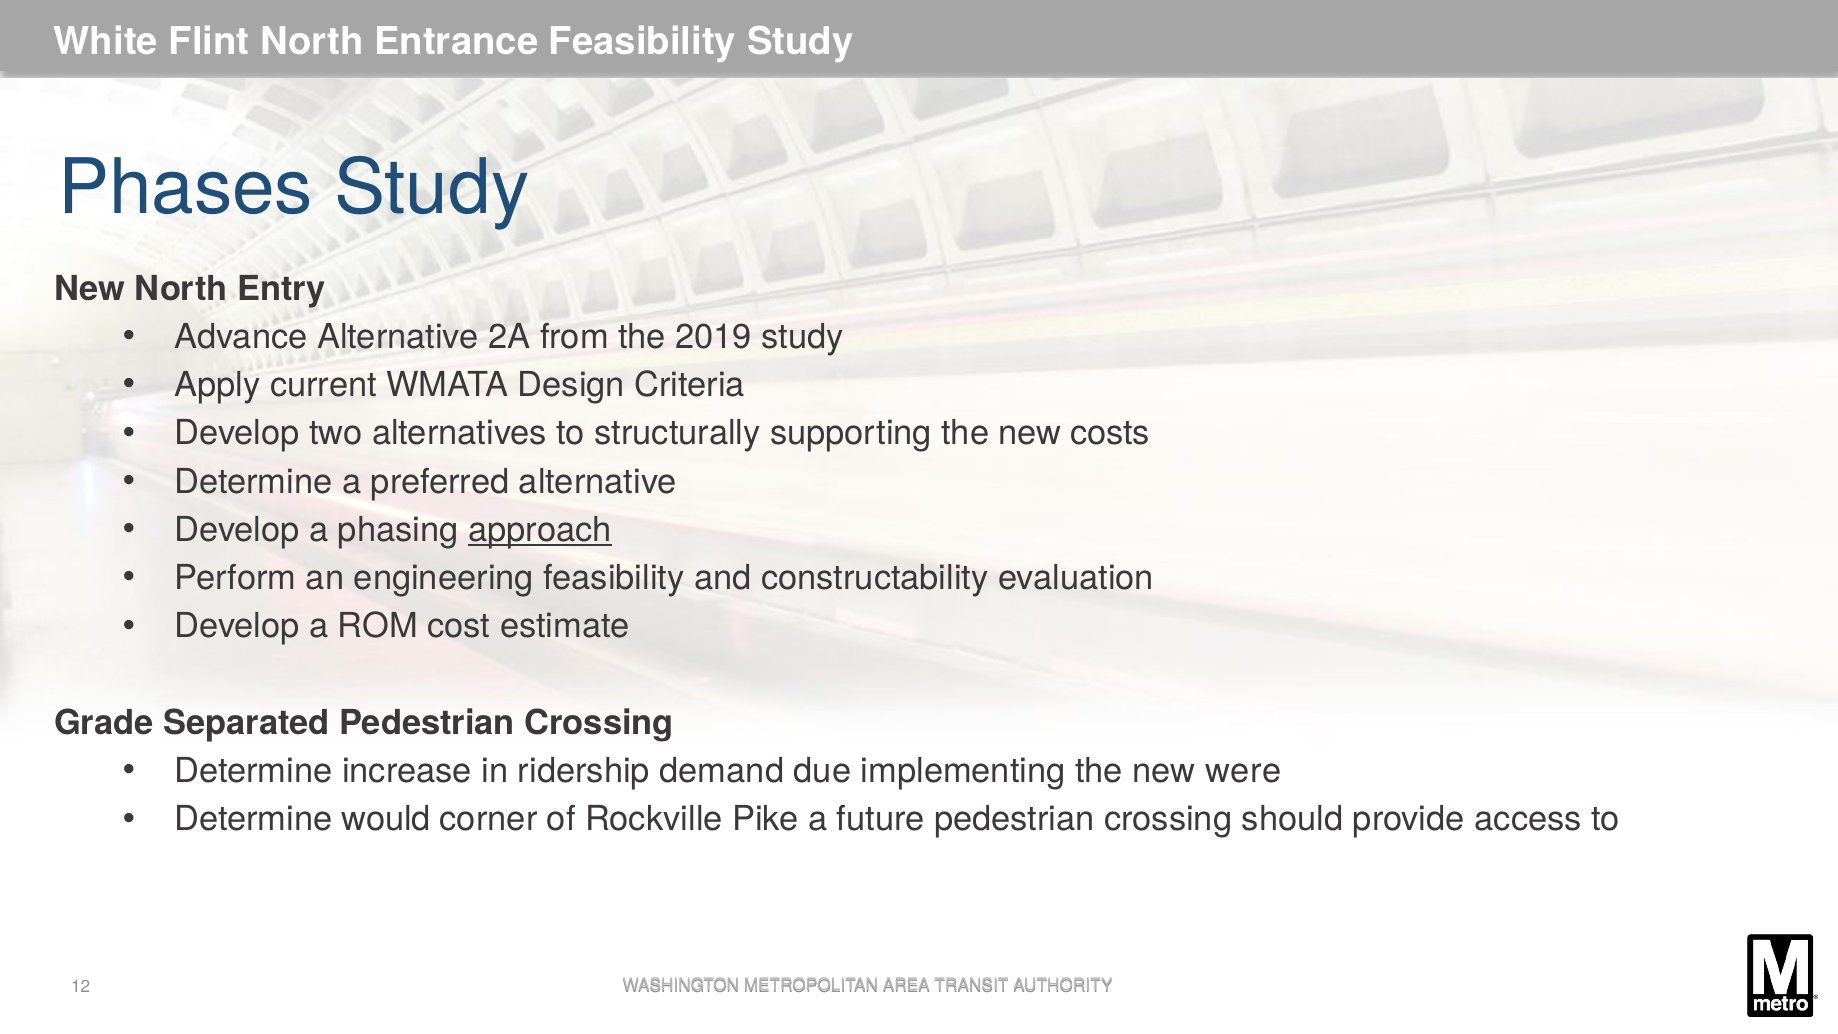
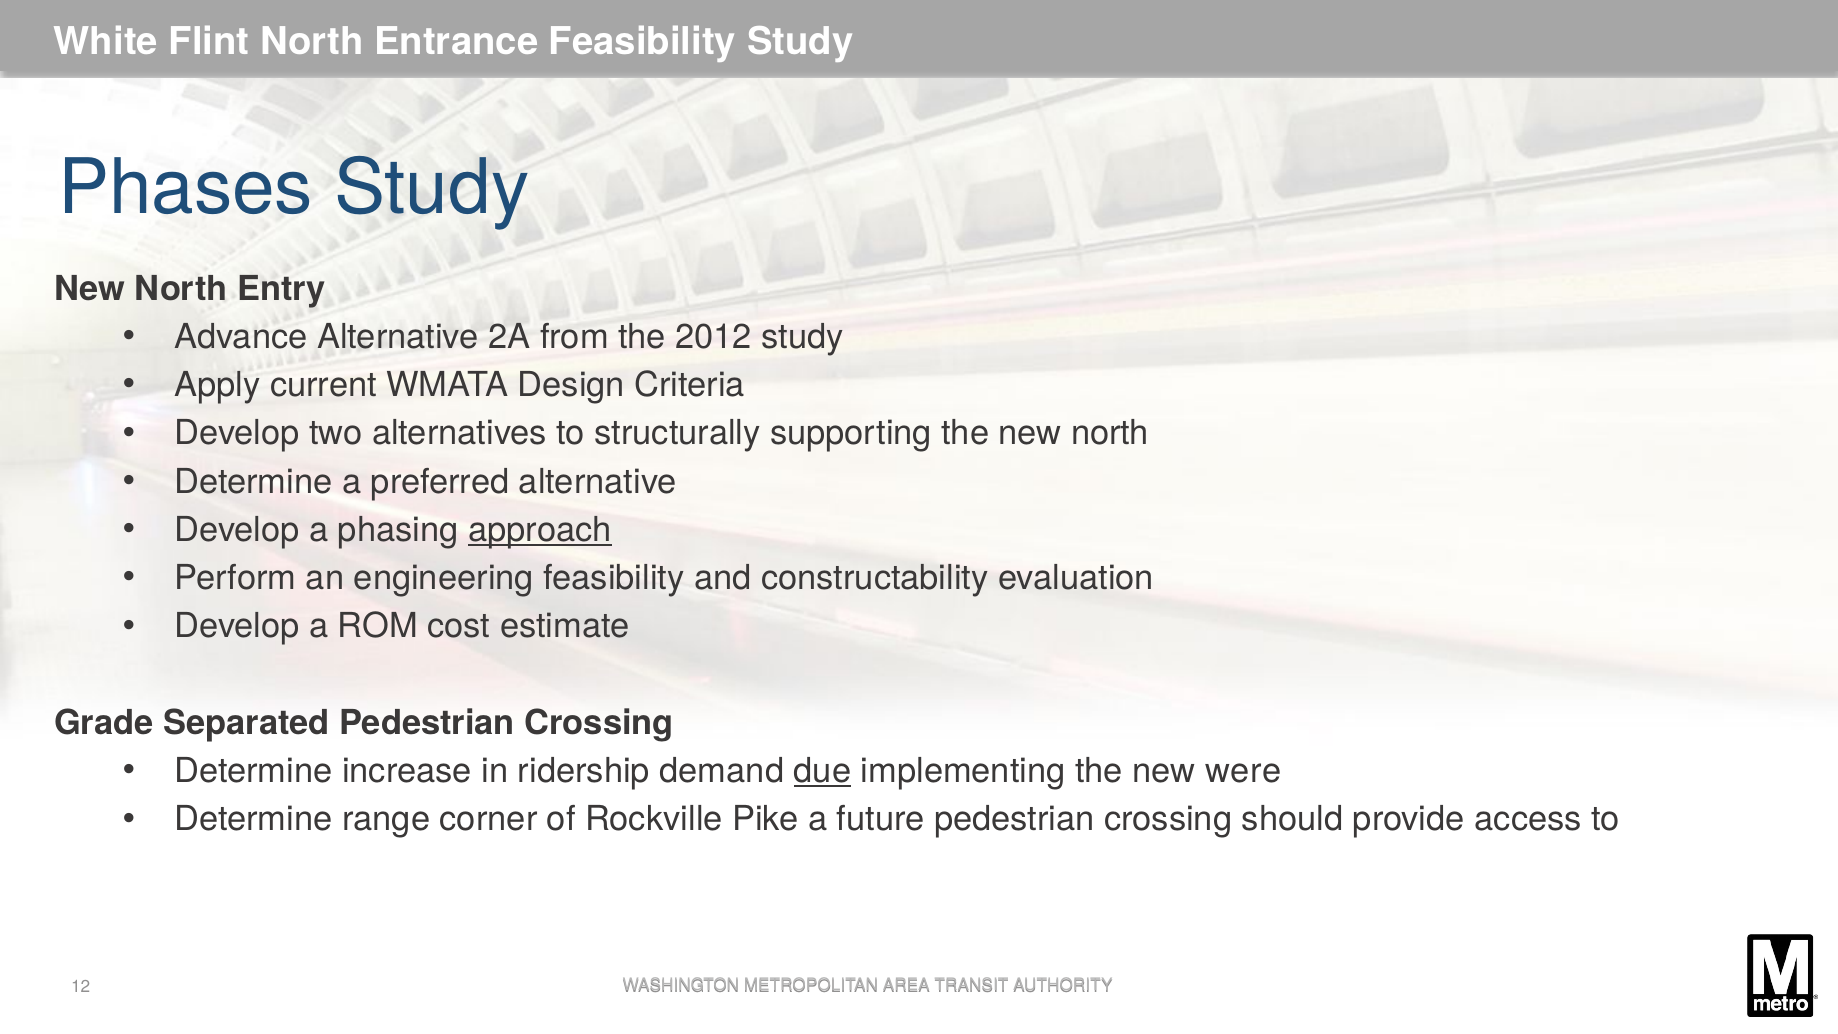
2019: 2019 -> 2012 (714, 337)
the new costs: costs -> north (1110, 434)
due underline: none -> present (822, 771)
would: would -> range (386, 820)
